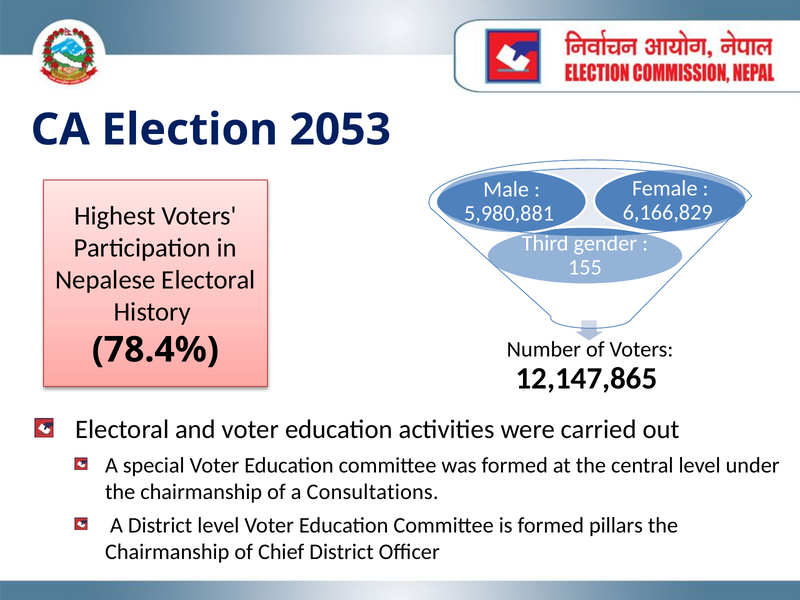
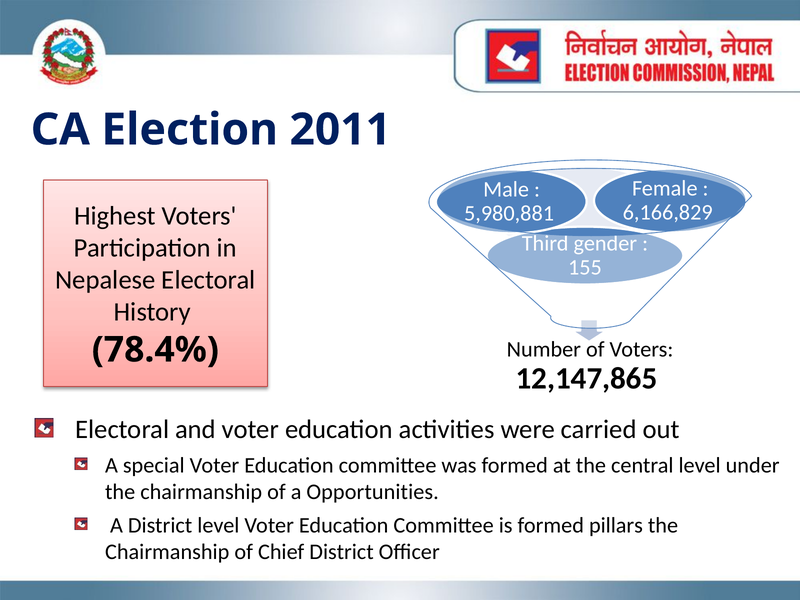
2053: 2053 -> 2011 (340, 130)
Consultations: Consultations -> Opportunities (373, 492)
